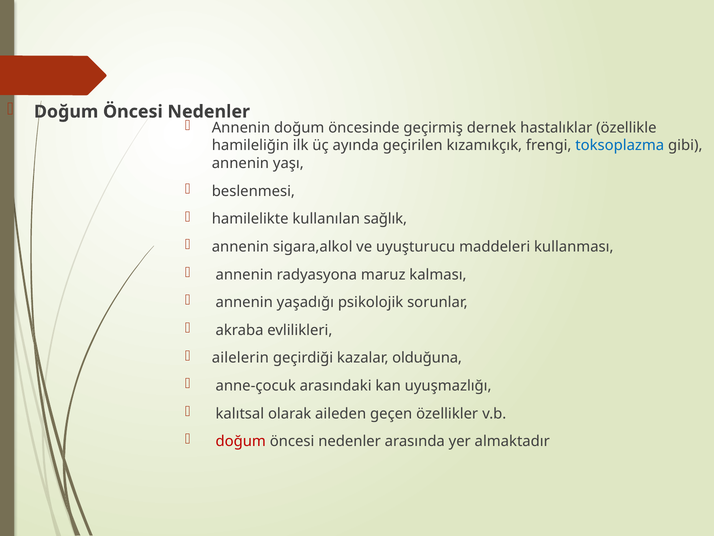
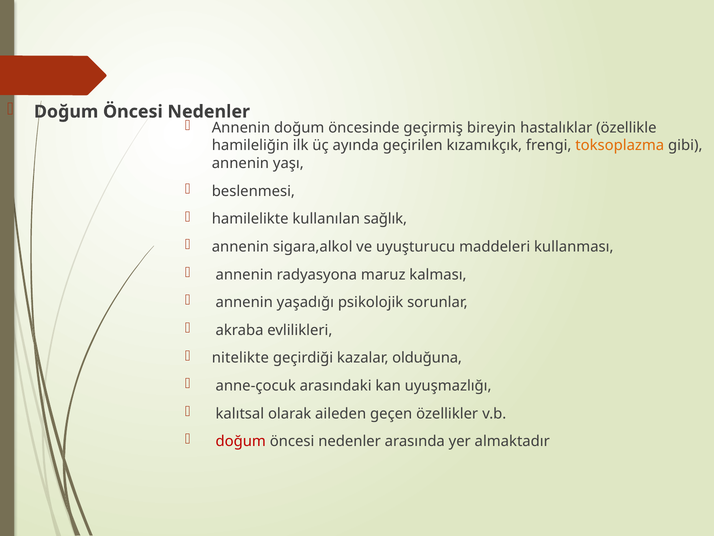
dernek: dernek -> bireyin (491, 128)
toksoplazma colour: blue -> orange (620, 145)
ailelerin: ailelerin -> nitelikte (240, 358)
